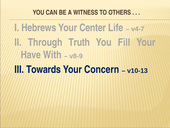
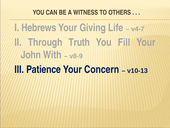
Center: Center -> Giving (93, 28)
Have: Have -> John (31, 55)
Towards: Towards -> Patience (44, 69)
